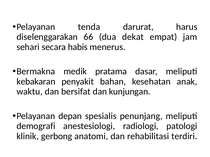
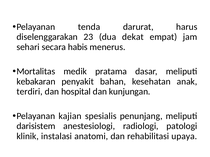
66: 66 -> 23 (88, 37)
Bermakna: Bermakna -> Mortalitas (36, 72)
waktu: waktu -> terdiri (30, 92)
bersifat: bersifat -> hospital (76, 92)
depan: depan -> kajian (70, 116)
demografi: demografi -> darisistem (36, 126)
gerbong: gerbong -> instalasi (57, 137)
terdiri: terdiri -> upaya (184, 137)
